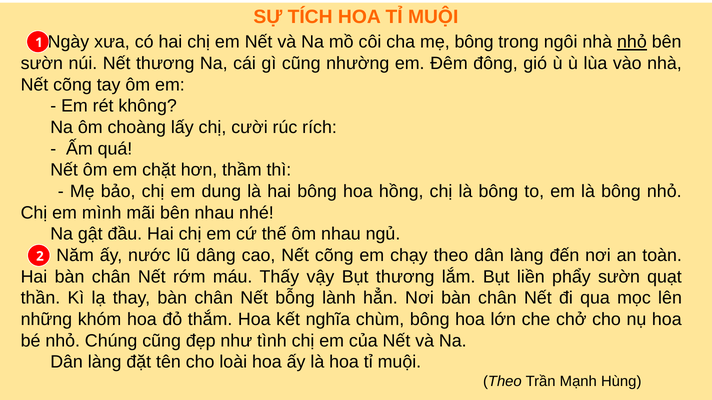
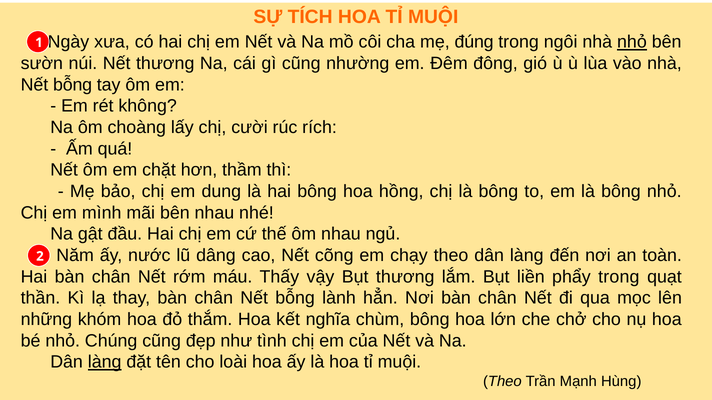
mẹ bông: bông -> đúng (474, 42)
cõng: cõng -> bỗng (73, 85)
phẩy sườn: sườn -> trong (619, 277)
làng underline: none -> present (105, 363)
